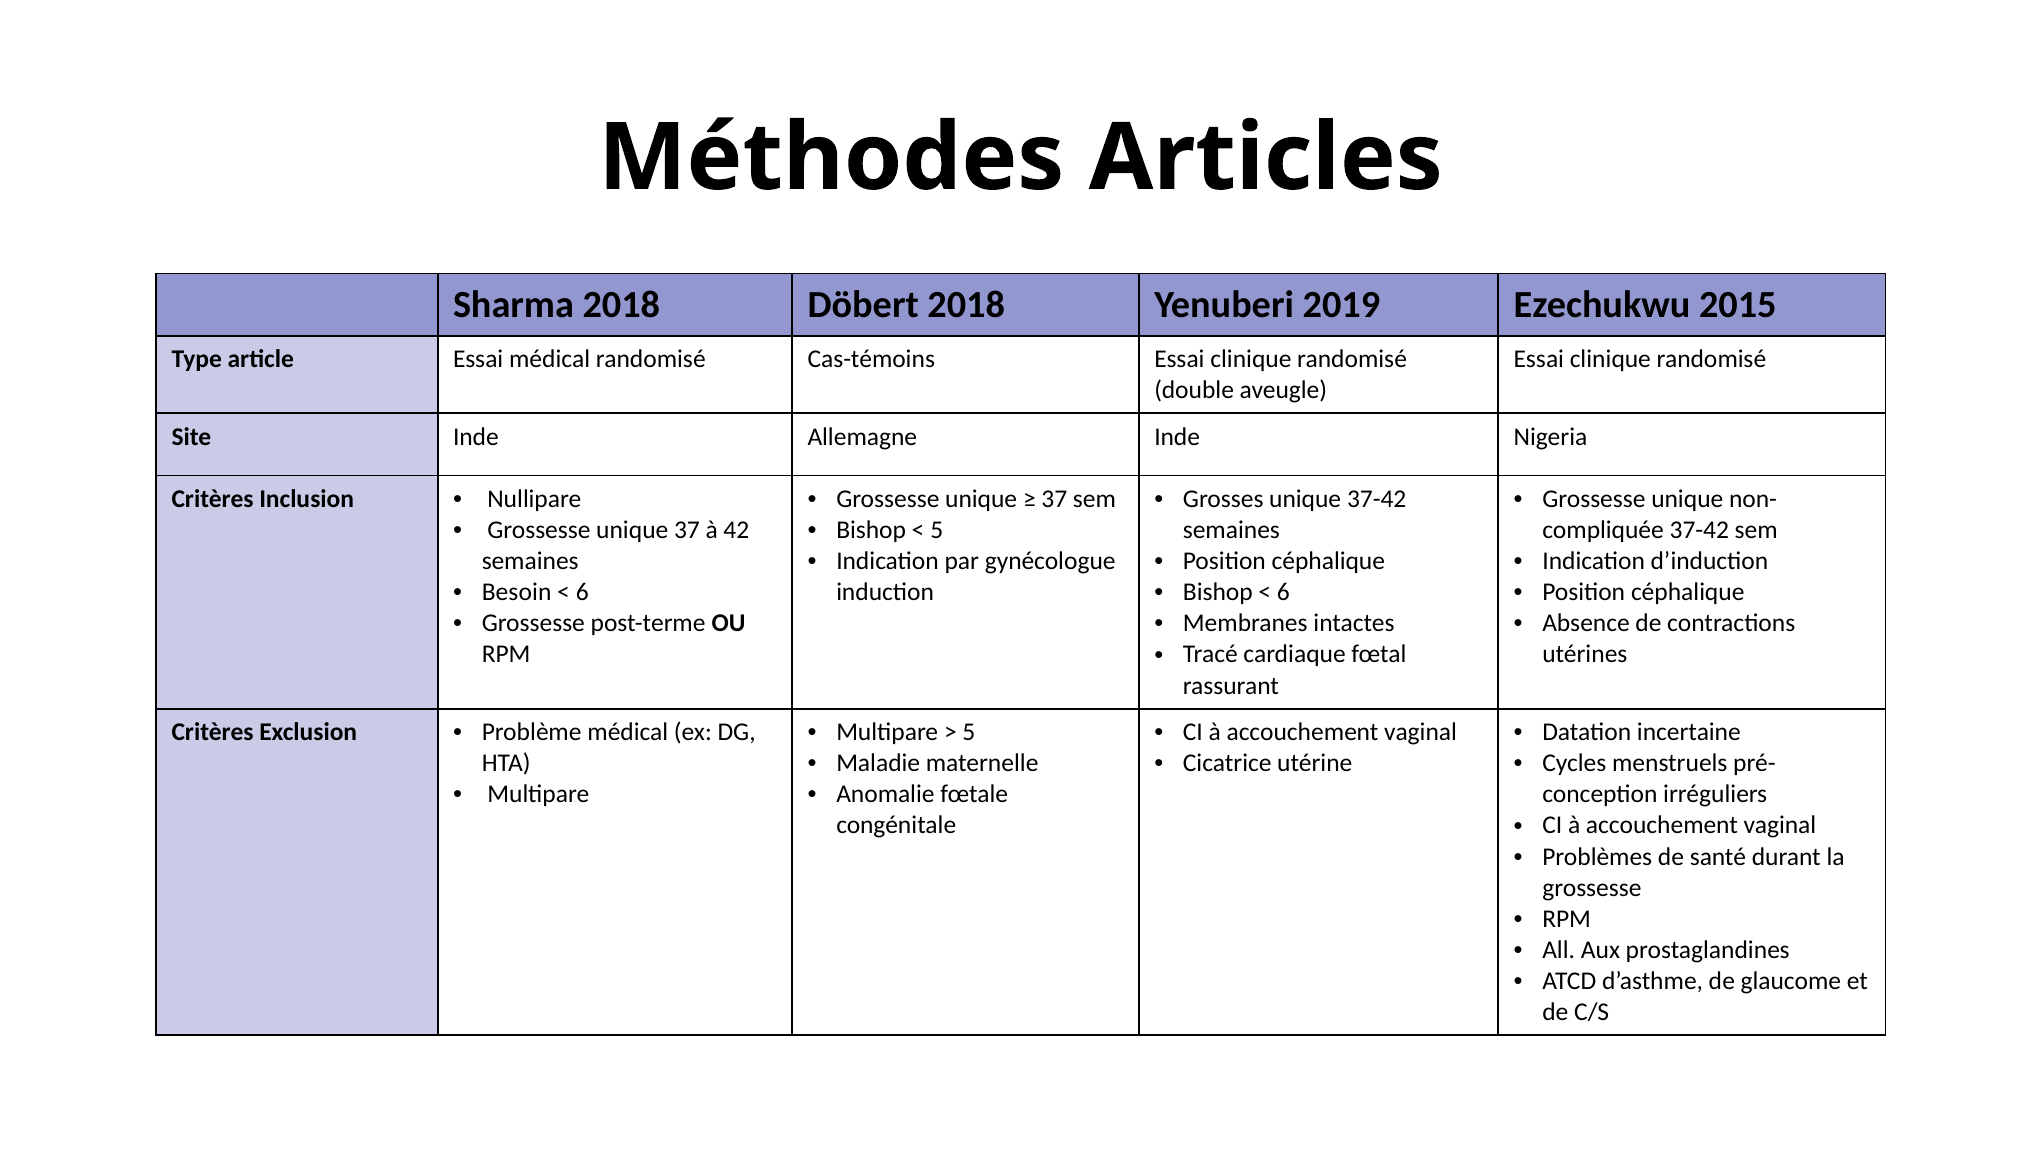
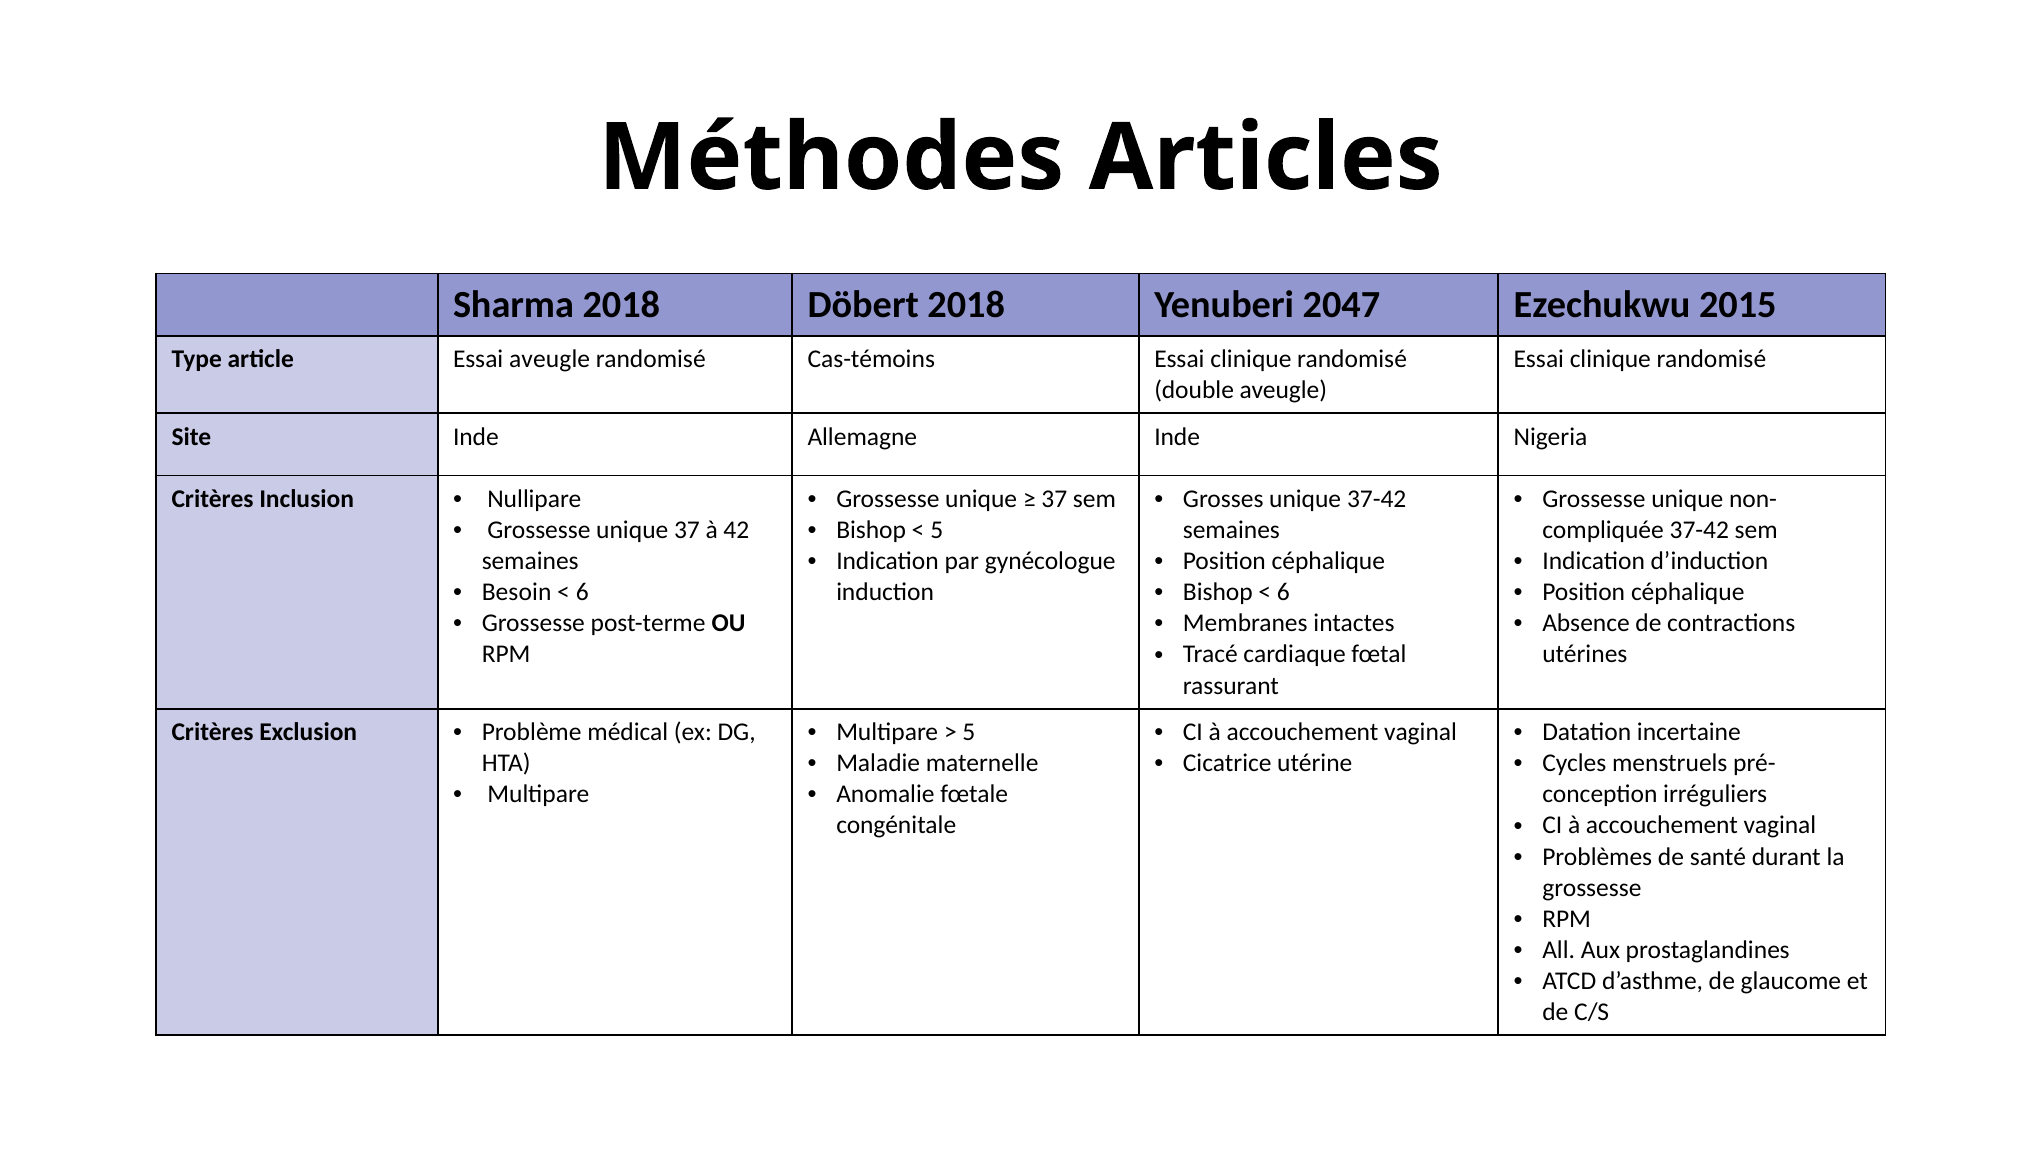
2019: 2019 -> 2047 (1341, 305)
Essai médical: médical -> aveugle (550, 359)
